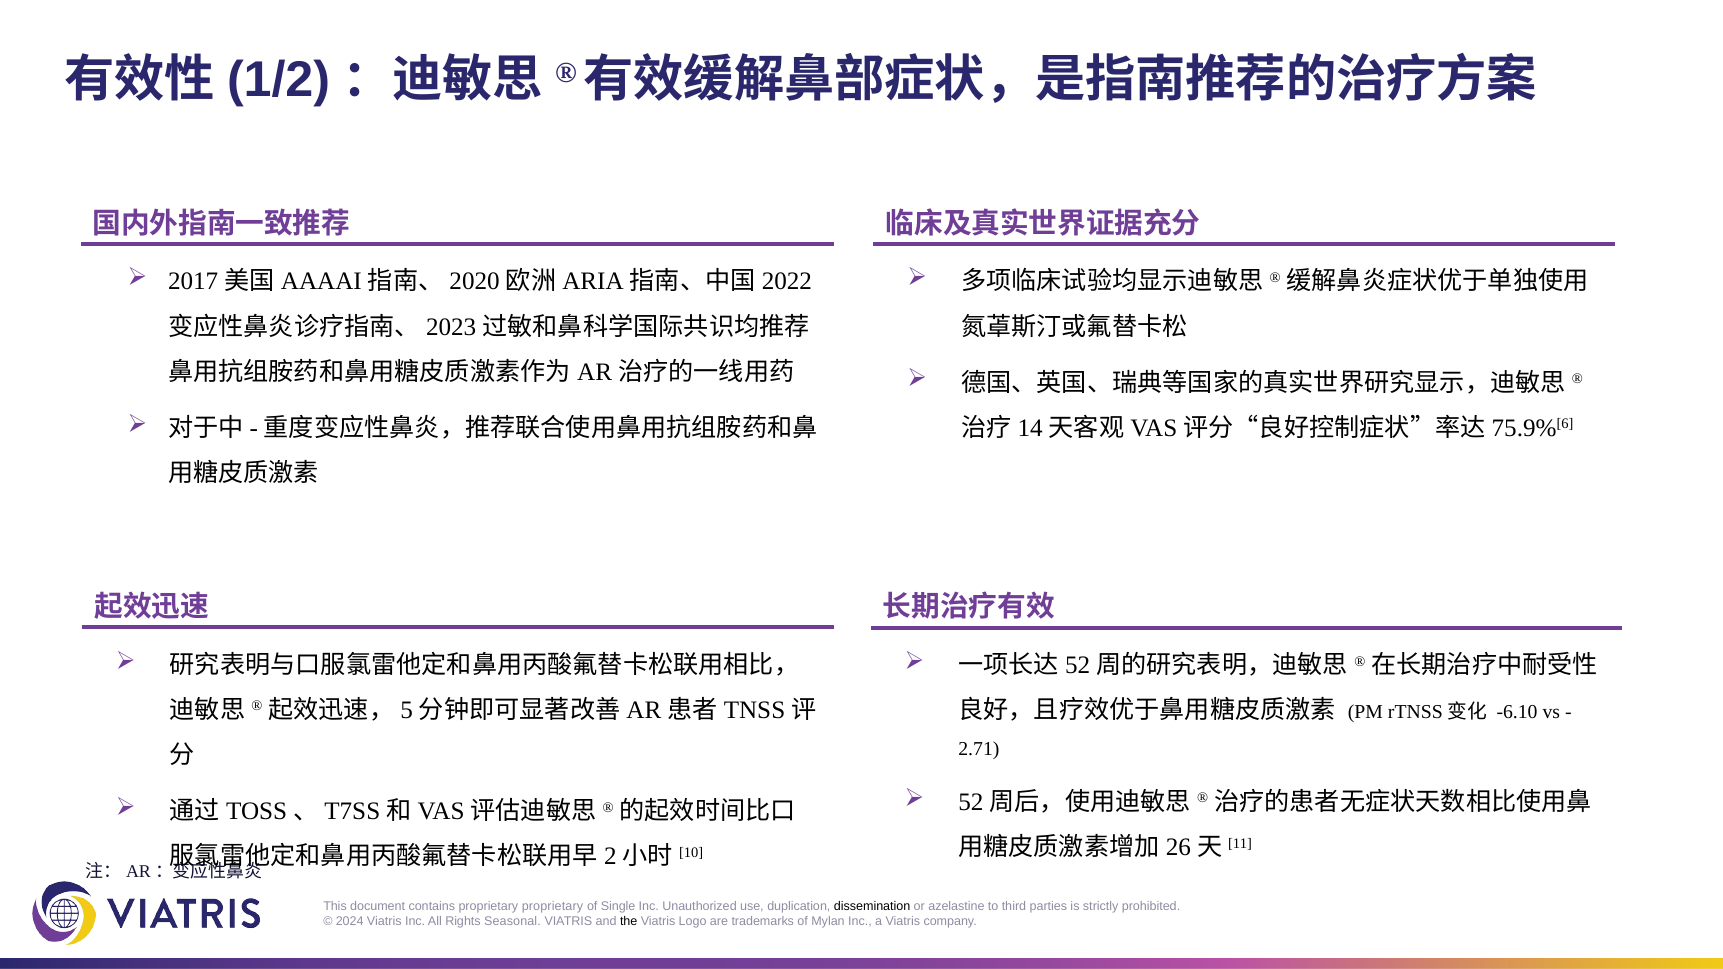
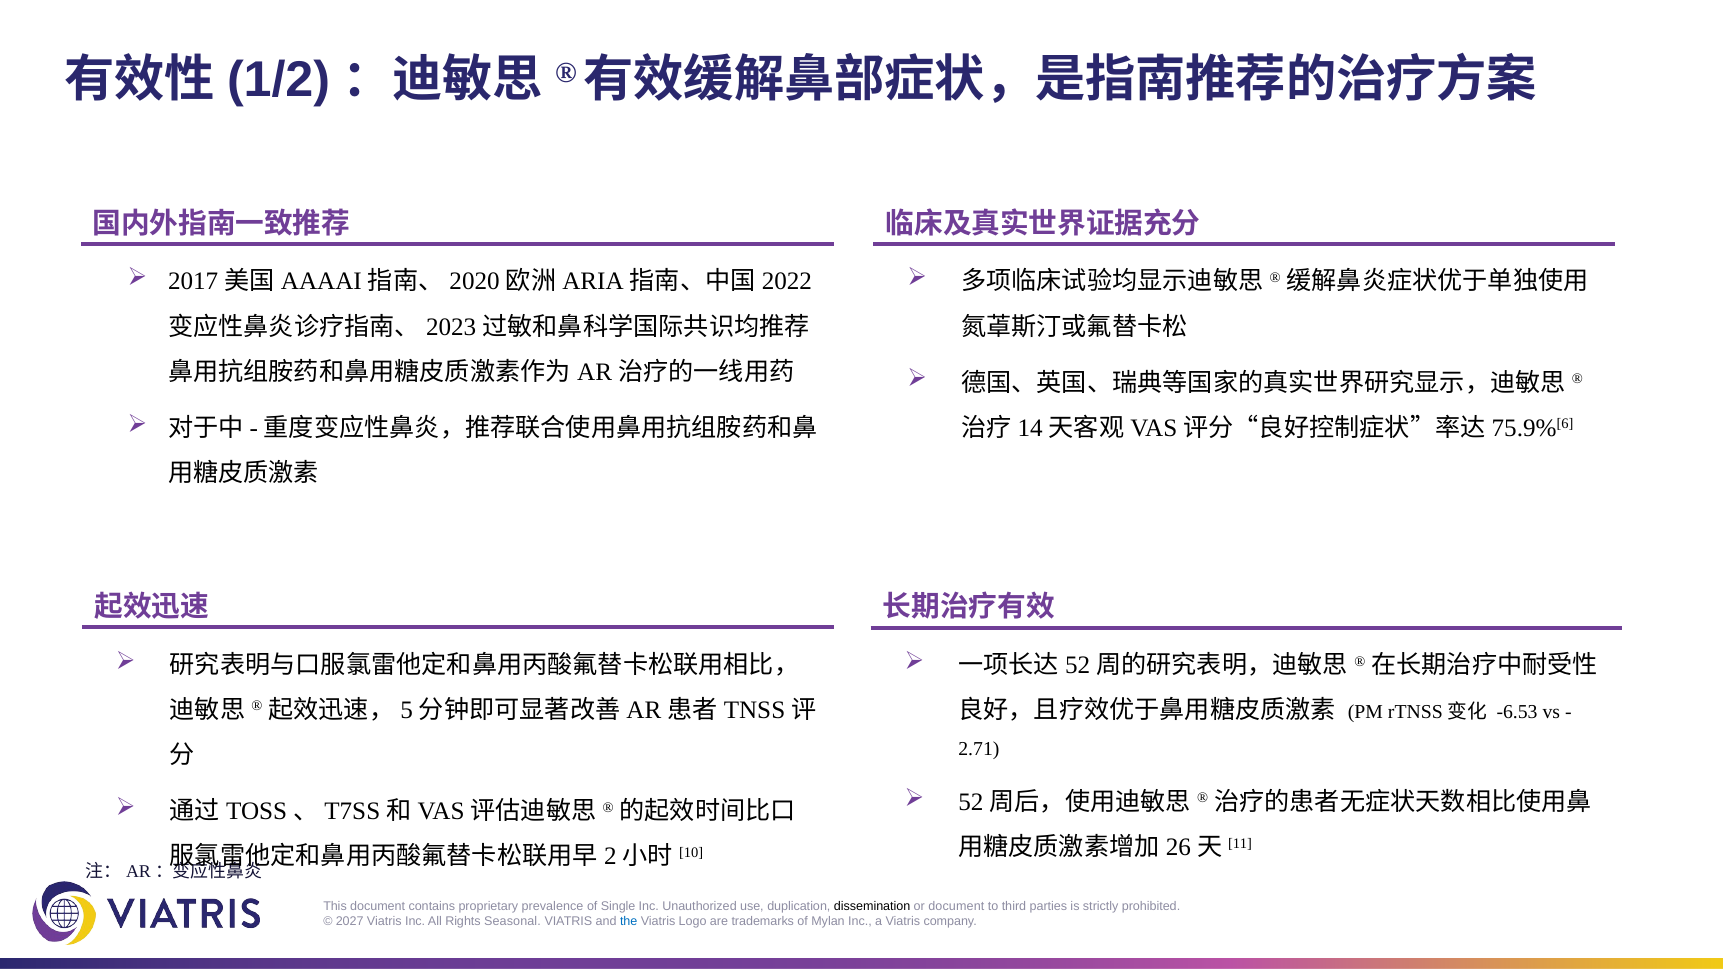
-6.10: -6.10 -> -6.53 (1517, 713)
proprietary proprietary: proprietary -> prevalence (553, 906)
or azelastine: azelastine -> document (956, 906)
2024: 2024 -> 2027 (350, 921)
the colour: black -> blue (629, 921)
